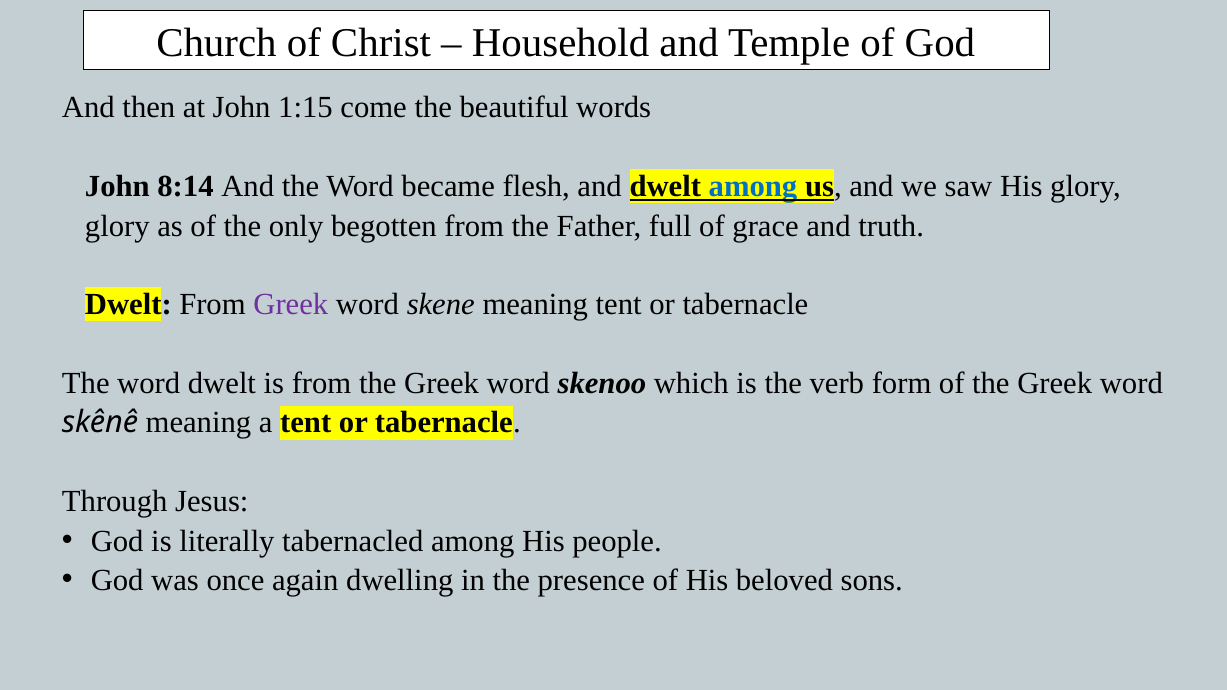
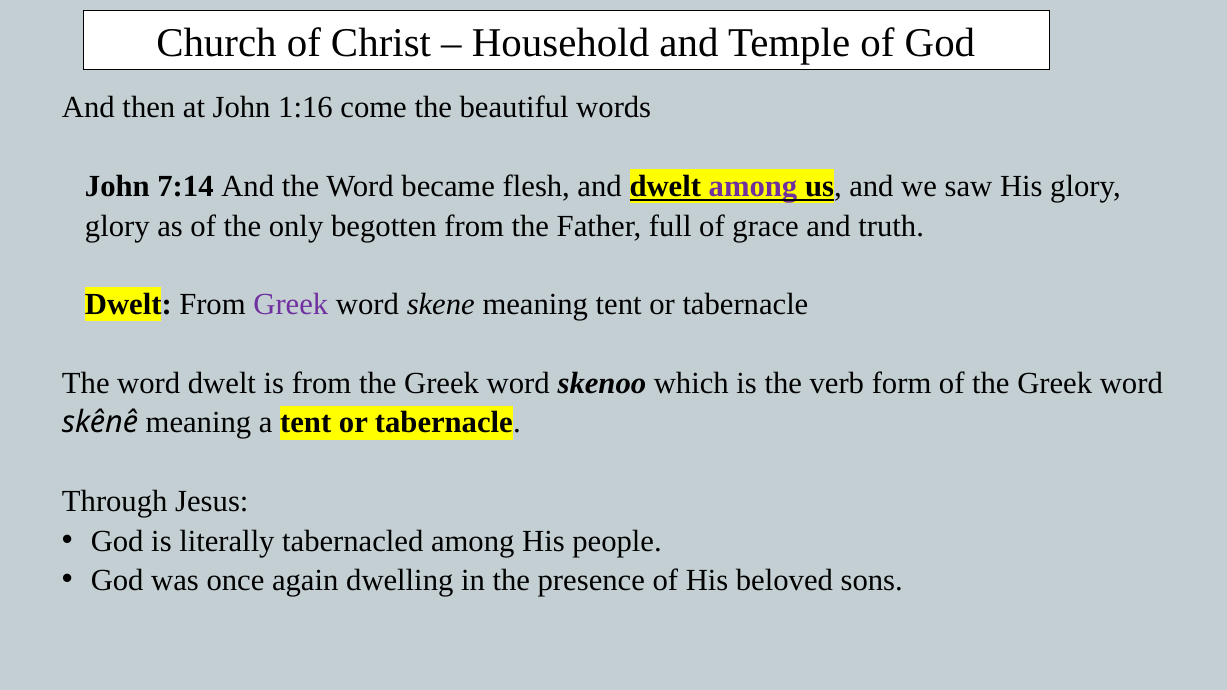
1:15: 1:15 -> 1:16 (306, 108)
8:14: 8:14 -> 7:14 (186, 187)
among colour: blue -> purple (753, 187)
